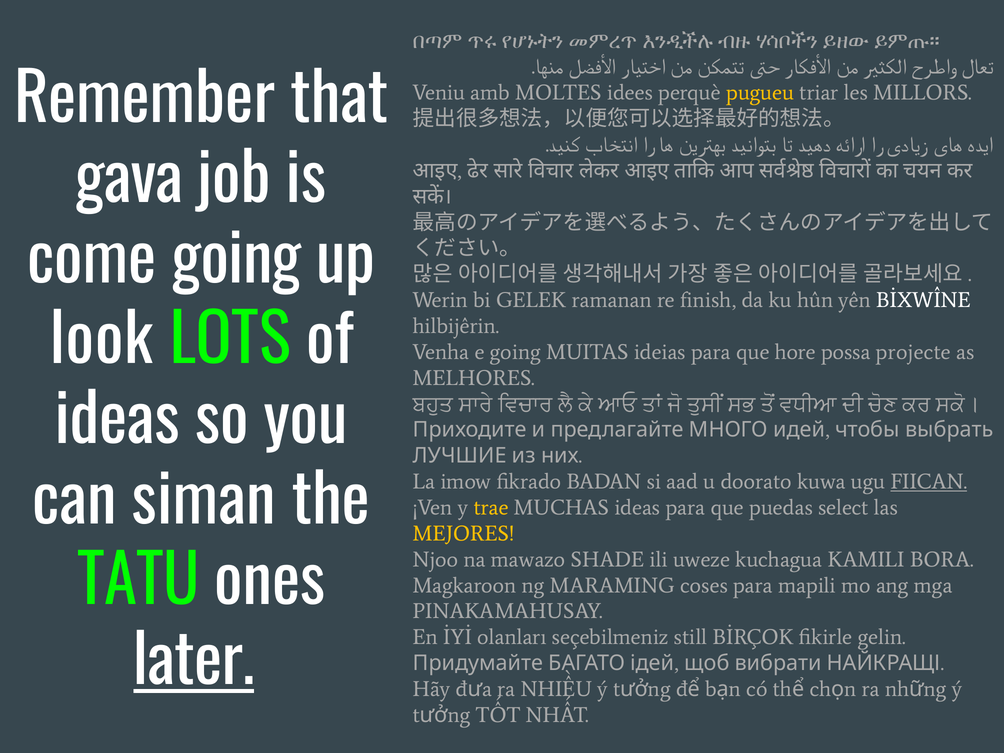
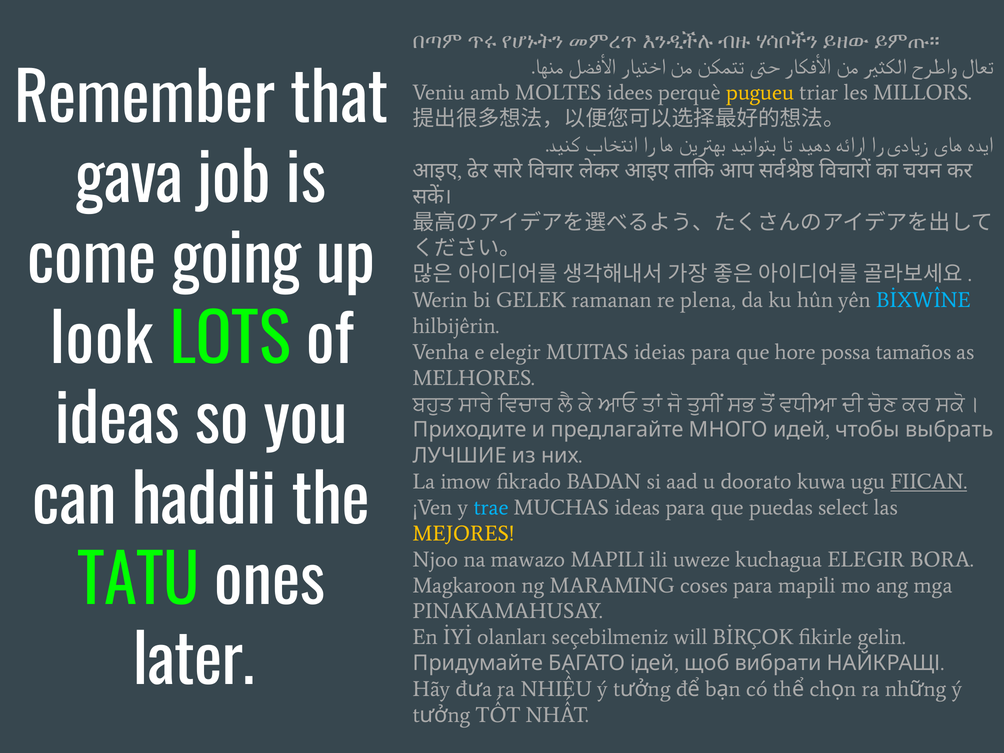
finish: finish -> plena (708, 300)
BİXWÎNE colour: white -> light blue (924, 300)
e going: going -> elegir (515, 352)
projecte: projecte -> tamaños (914, 352)
siman: siman -> haddii (204, 502)
trae colour: yellow -> light blue (491, 508)
mawazo SHADE: SHADE -> MAPILI (608, 559)
kuchagua KAMILI: KAMILI -> ELEGIR (866, 559)
still: still -> will (691, 637)
later underline: present -> none (194, 662)
